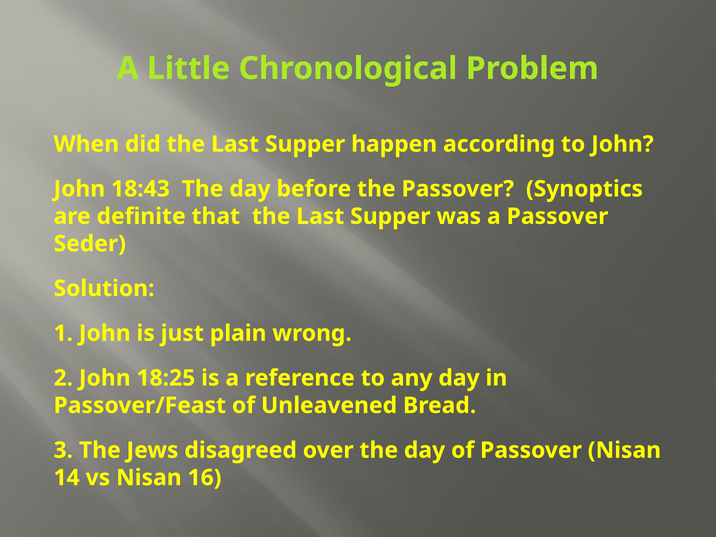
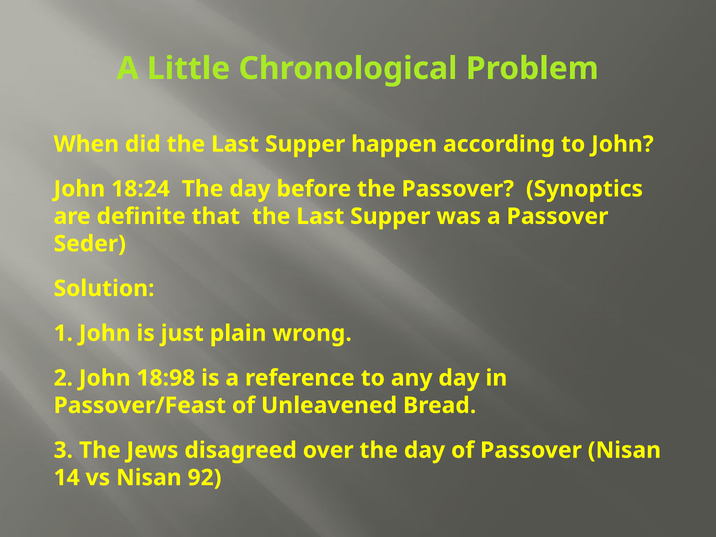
18:43: 18:43 -> 18:24 (140, 189)
18:25: 18:25 -> 18:98 (166, 378)
16: 16 -> 92 (205, 478)
